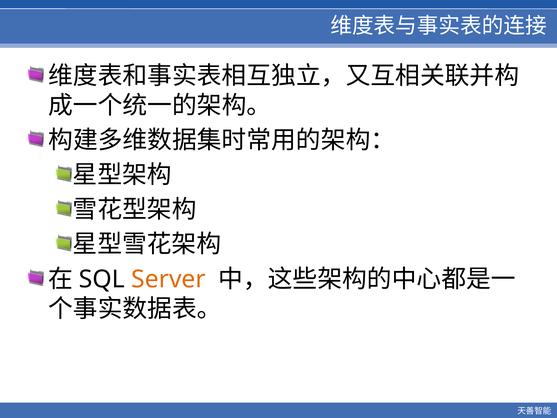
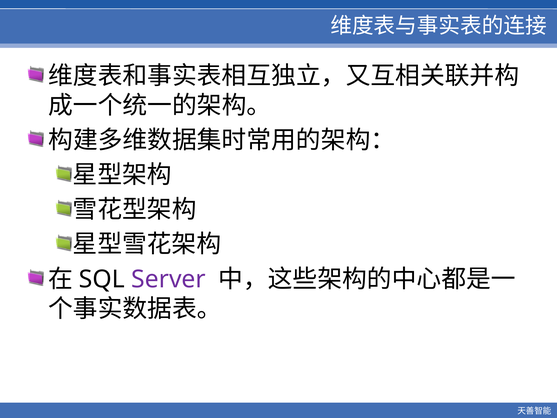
Server colour: orange -> purple (169, 279)
